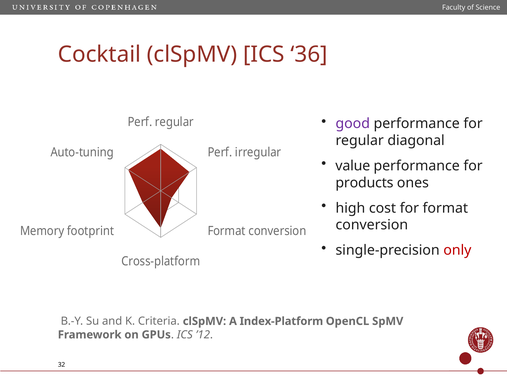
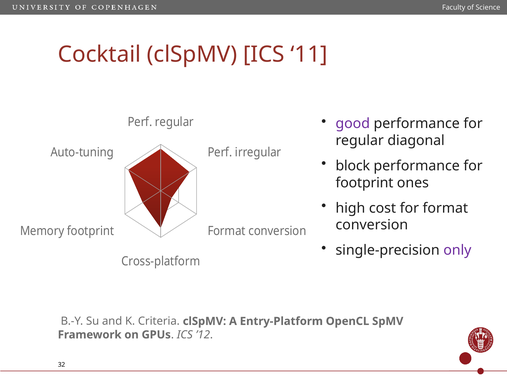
36: 36 -> 11 (309, 54)
value: value -> block (353, 166)
products: products -> footprint (364, 183)
only colour: red -> purple (457, 250)
Index-Platform: Index-Platform -> Entry-Platform (281, 321)
